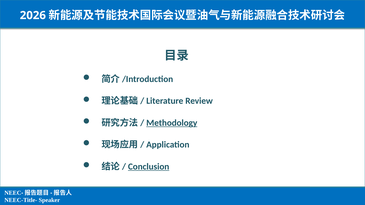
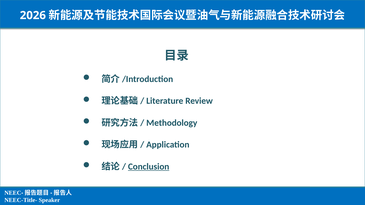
Methodology underline: present -> none (172, 123)
